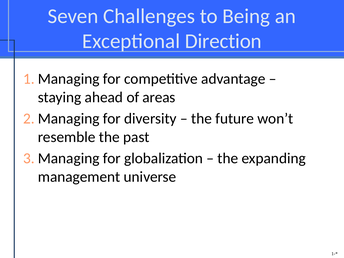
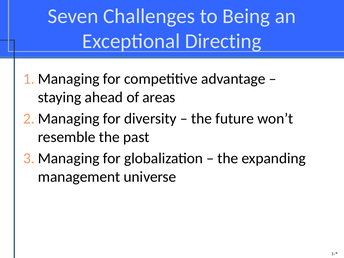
Direction: Direction -> Directing (223, 41)
